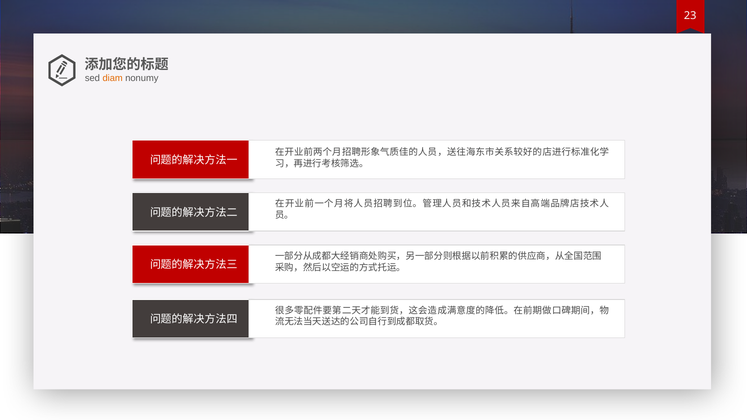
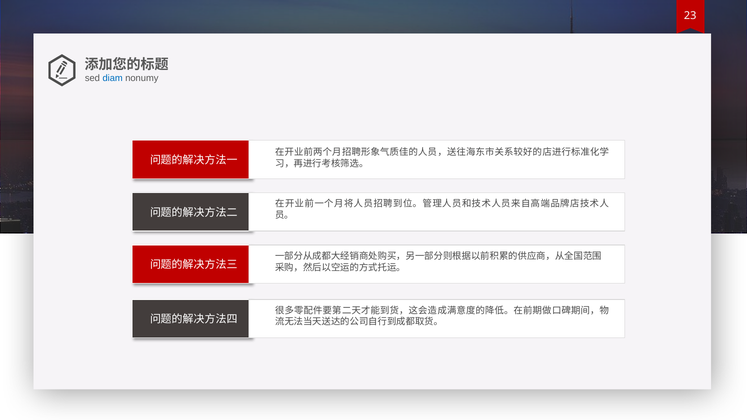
diam colour: orange -> blue (113, 78)
